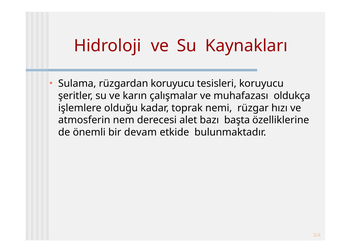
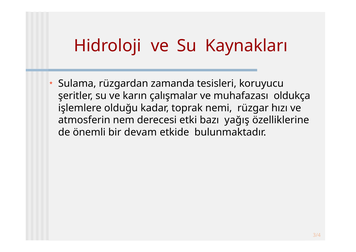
rüzgardan koruyucu: koruyucu -> zamanda (173, 83)
alet: alet -> etki (188, 120)
başta: başta -> yağış (237, 120)
